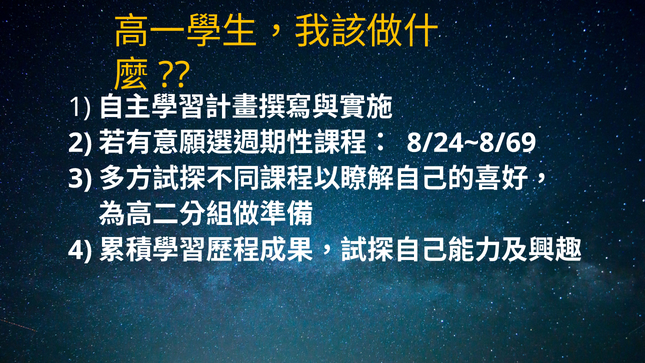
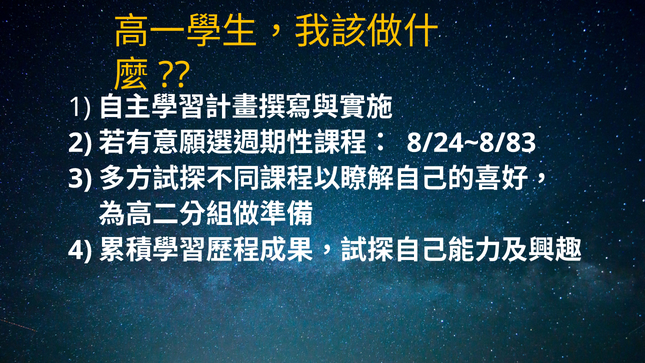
8/24~8/69: 8/24~8/69 -> 8/24~8/83 (471, 143)
